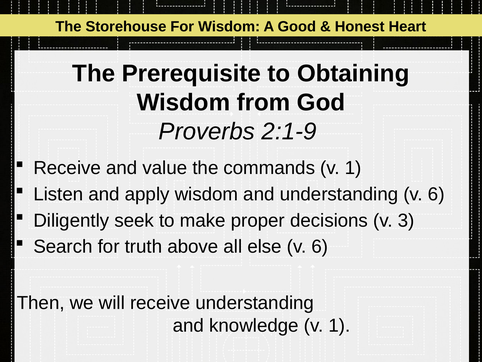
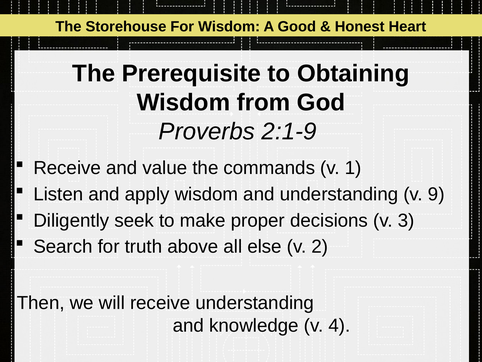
understanding v 6: 6 -> 9 (436, 194)
else v 6: 6 -> 2 (320, 246)
knowledge v 1: 1 -> 4 (339, 325)
